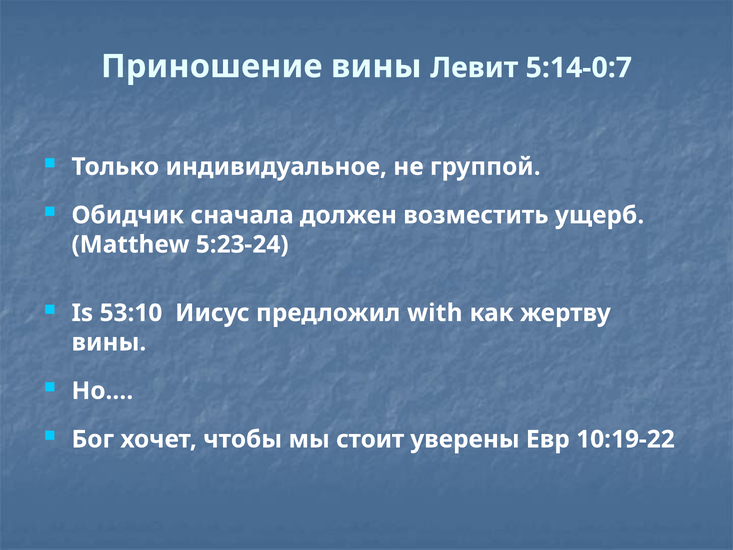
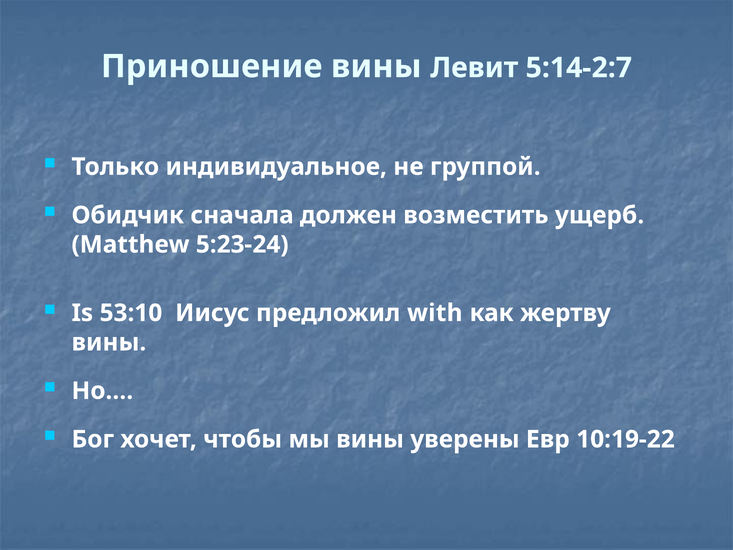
5:14-0:7: 5:14-0:7 -> 5:14-2:7 (579, 68)
мы стоит: стоит -> вины (370, 439)
